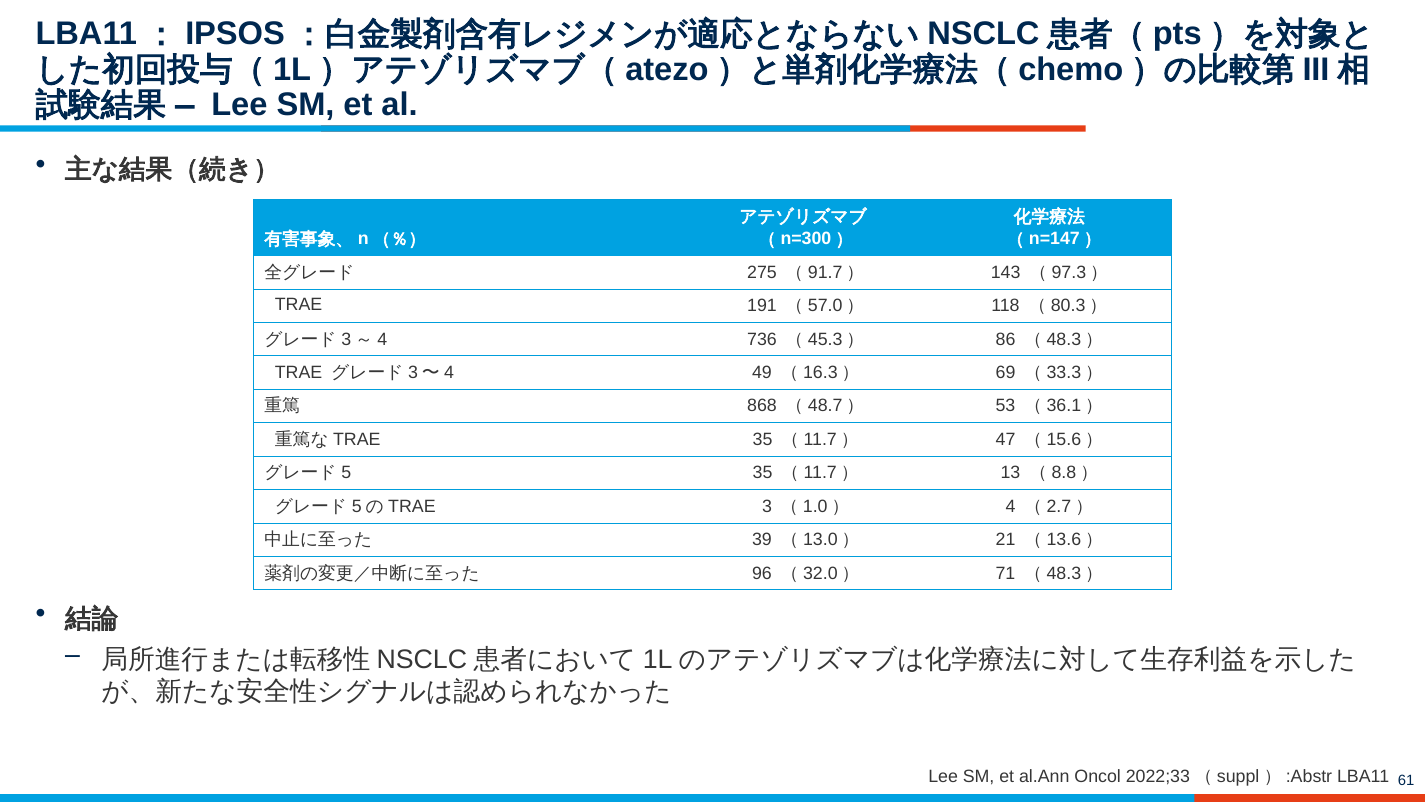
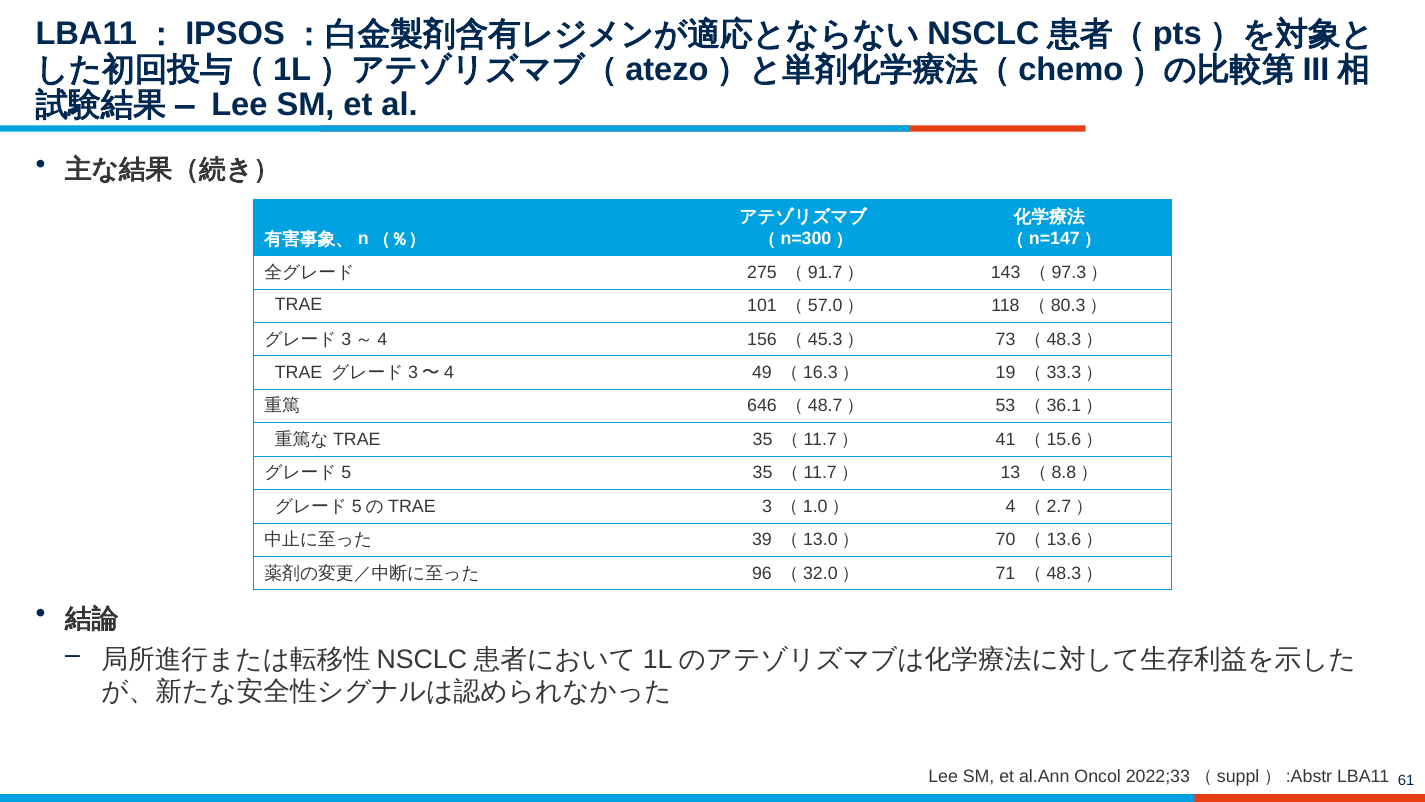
191: 191 -> 101 (762, 306)
736: 736 -> 156 (762, 339)
86: 86 -> 73 (1006, 339)
69: 69 -> 19 (1006, 372)
868: 868 -> 646 (762, 406)
47: 47 -> 41 (1006, 439)
21: 21 -> 70 (1006, 539)
